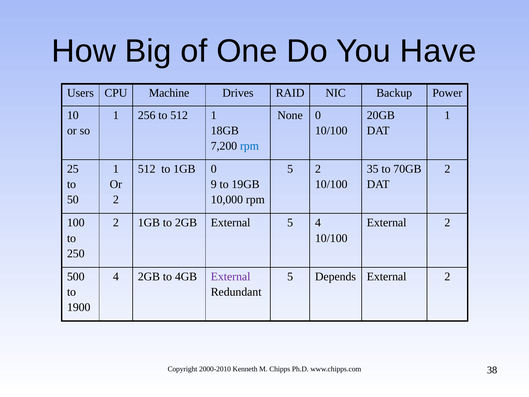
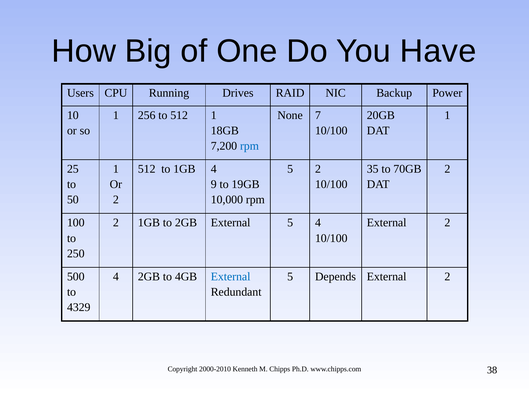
Machine: Machine -> Running (169, 93)
None 0: 0 -> 7 (318, 115)
1GB 0: 0 -> 4 (214, 169)
External colour: purple -> blue (231, 276)
1900: 1900 -> 4329 (79, 307)
